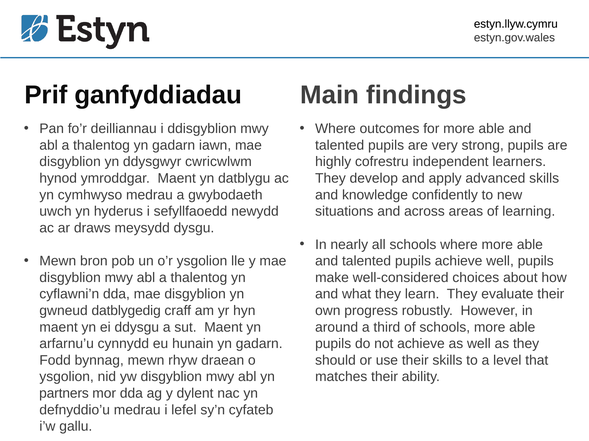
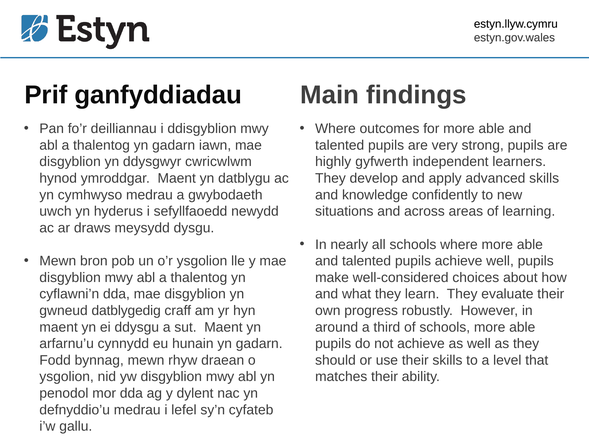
cofrestru: cofrestru -> gyfwerth (382, 162)
partners: partners -> penodol (64, 394)
